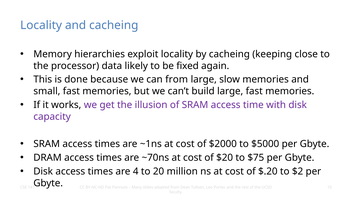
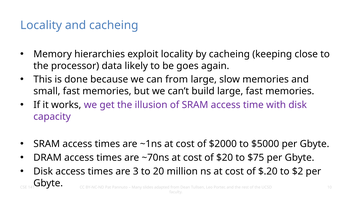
fixed: fixed -> goes (187, 66)
4: 4 -> 3 (136, 171)
